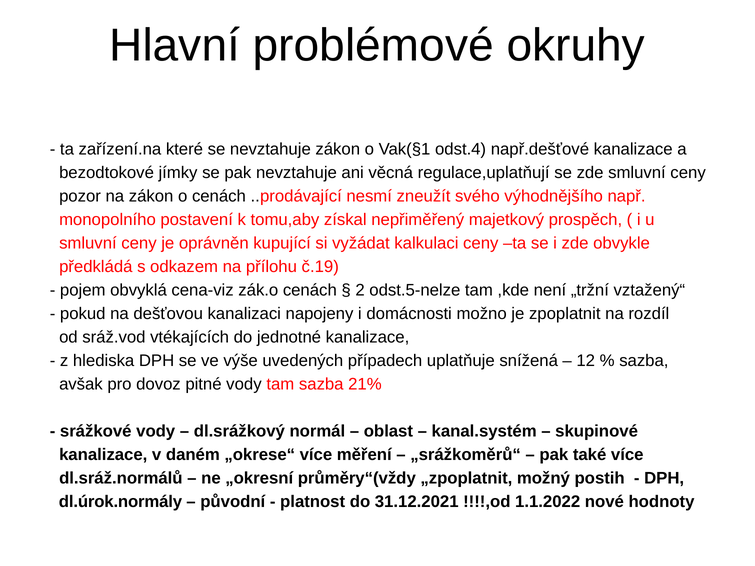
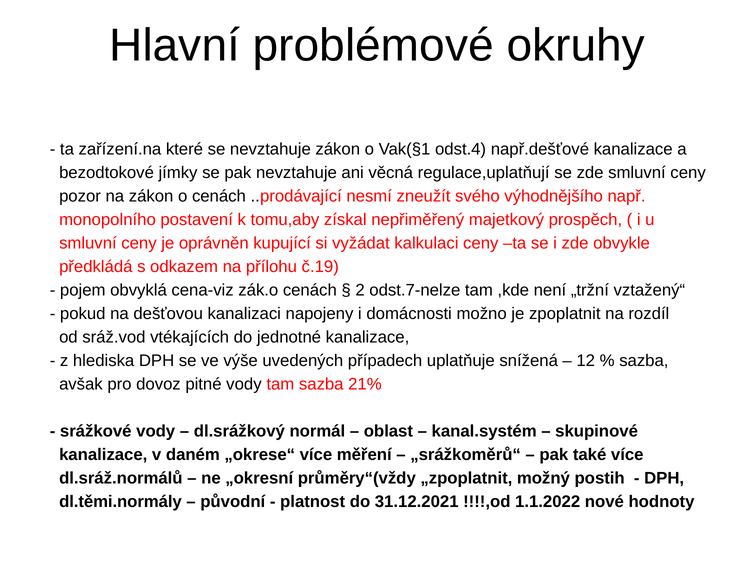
odst.5-nelze: odst.5-nelze -> odst.7-nelze (415, 290)
dl.úrok.normály: dl.úrok.normály -> dl.těmi.normály (120, 502)
